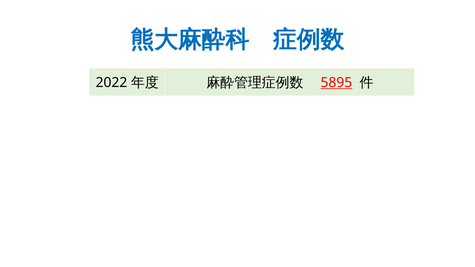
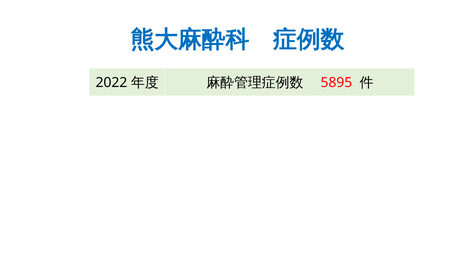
5895 underline: present -> none (336, 83)
